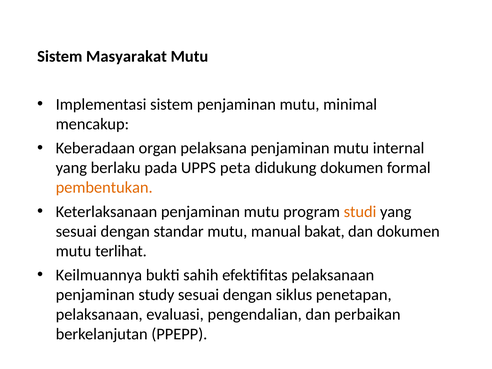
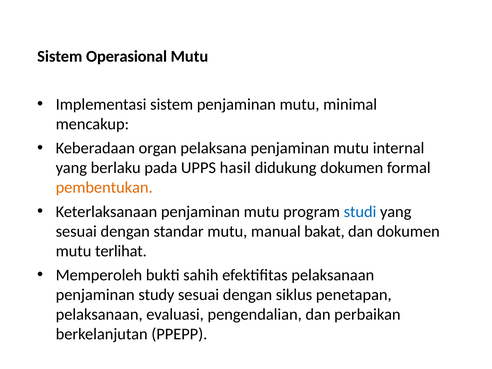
Masyarakat: Masyarakat -> Operasional (127, 56)
peta: peta -> hasil (235, 168)
studi colour: orange -> blue (360, 212)
Keilmuannya: Keilmuannya -> Memperoleh (99, 275)
